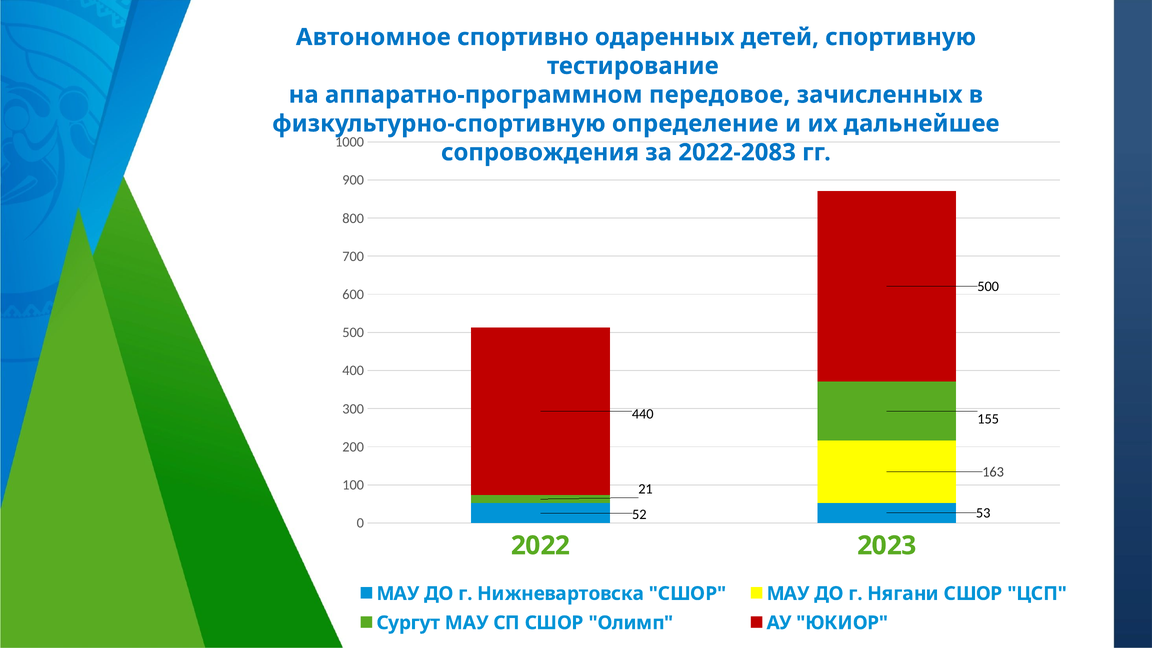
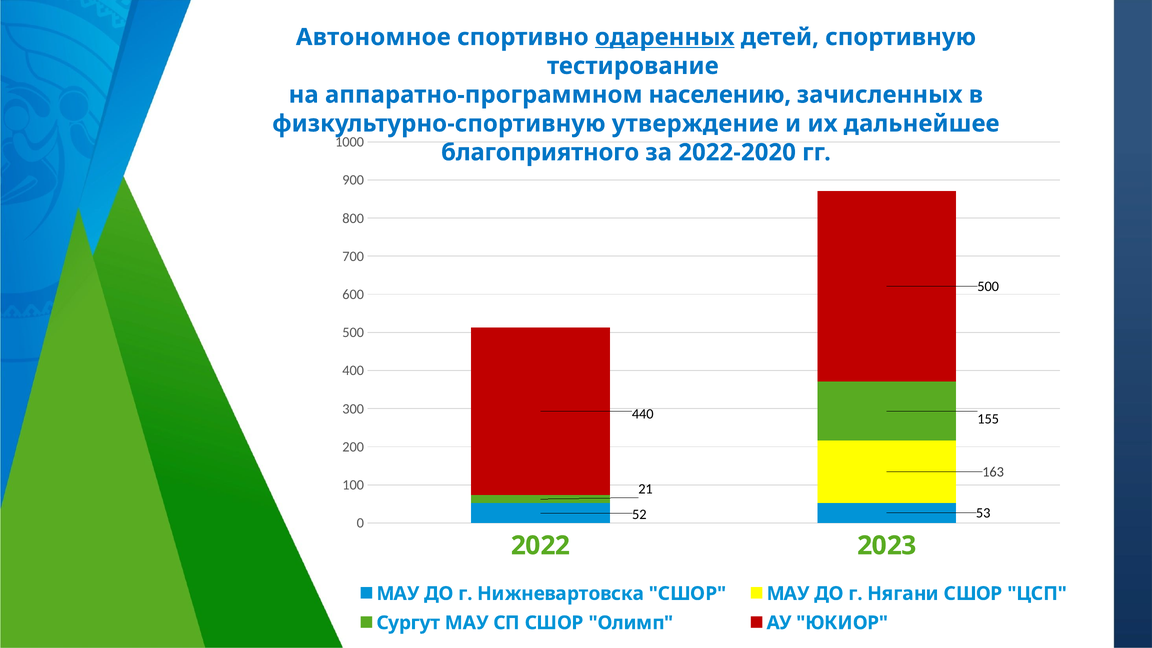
одаренных underline: none -> present (665, 37)
передовое: передовое -> населению (720, 95)
определение: определение -> утверждение (695, 124)
сопровождения: сопровождения -> благоприятного (540, 152)
2022-2083: 2022-2083 -> 2022-2020 (737, 152)
